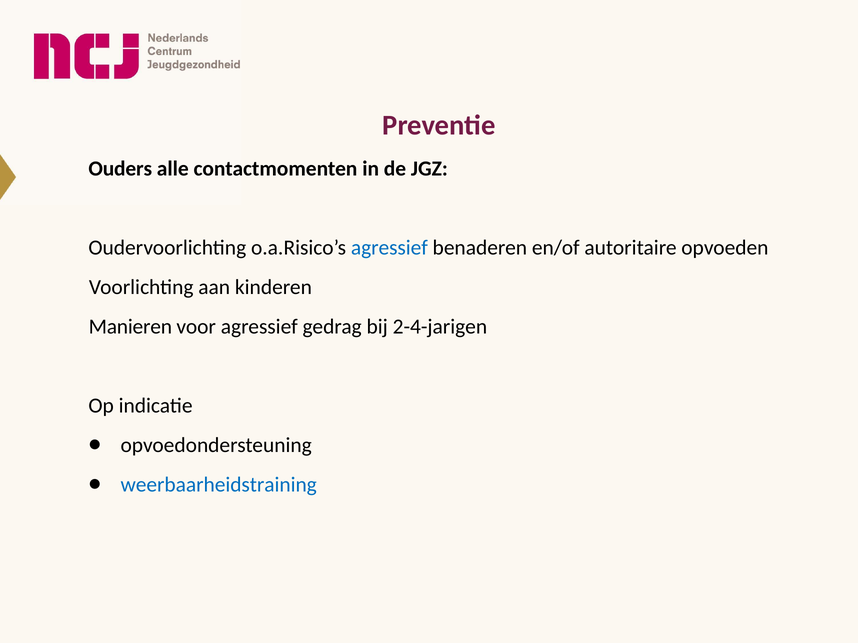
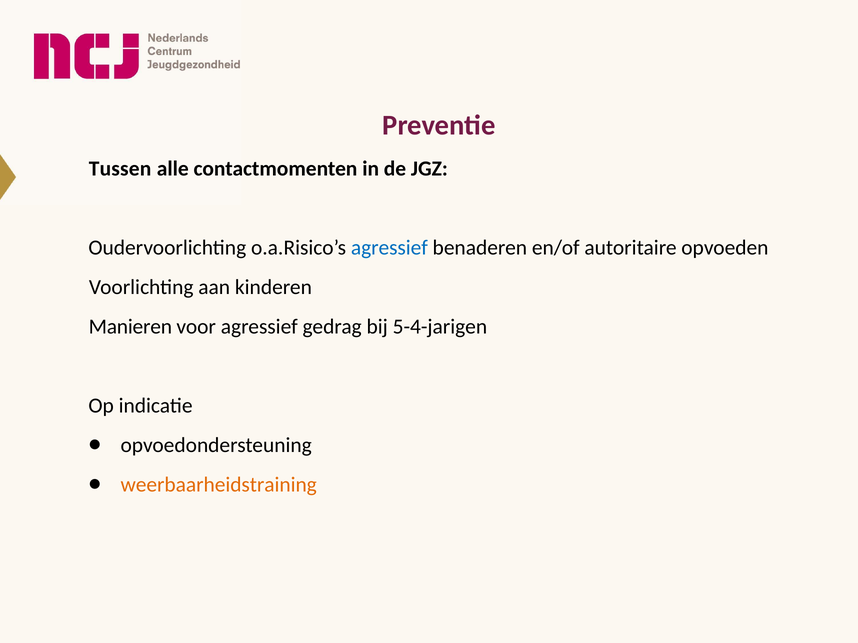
Ouders: Ouders -> Tussen (120, 169)
2-4-jarigen: 2-4-jarigen -> 5-4-jarigen (440, 327)
weerbaarheidstraining colour: blue -> orange (219, 485)
